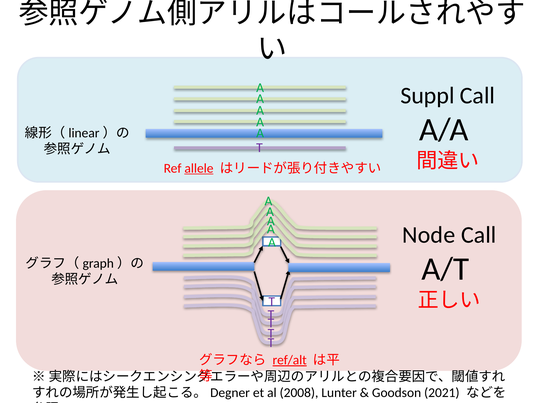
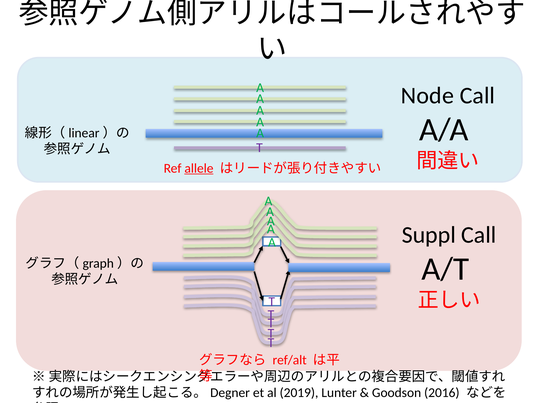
Suppl: Suppl -> Node (427, 96)
Node: Node -> Suppl (429, 235)
ref/alt underline: present -> none (290, 360)
2008: 2008 -> 2019 (299, 393)
2021: 2021 -> 2016 (442, 393)
